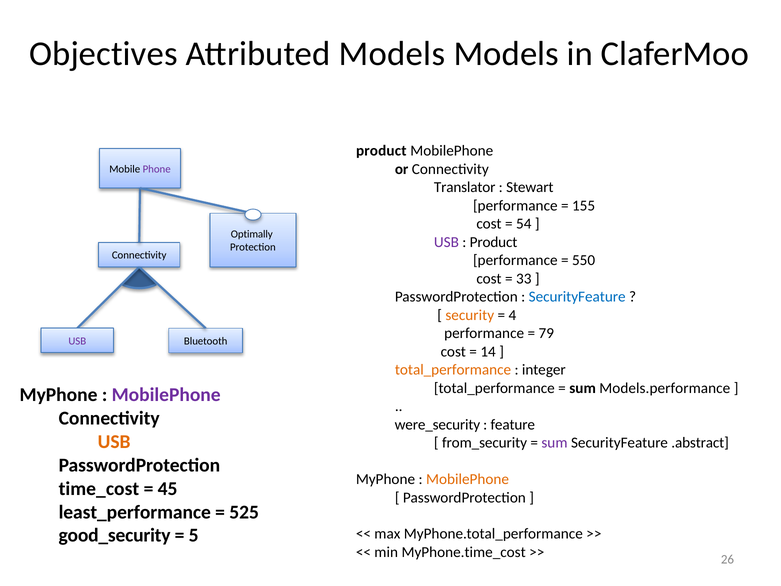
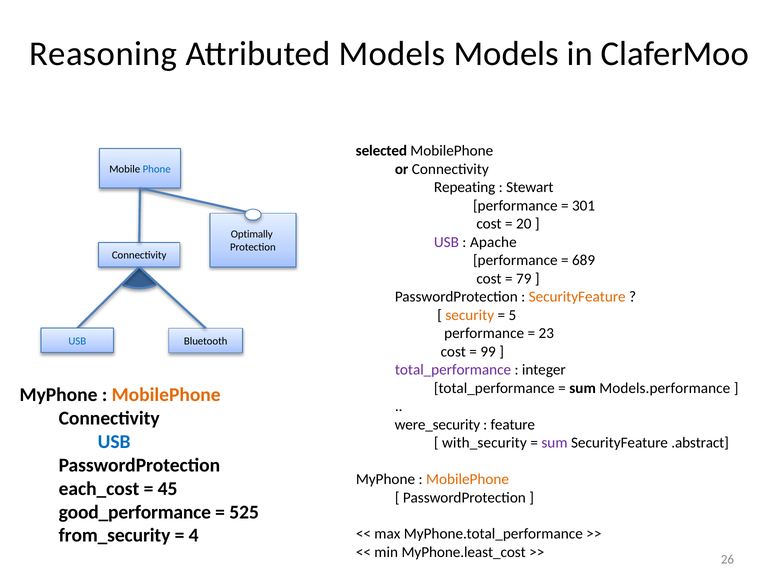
Objectives: Objectives -> Reasoning (103, 54)
product: product -> selected (381, 151)
Phone colour: purple -> blue (157, 169)
Translator: Translator -> Repeating (465, 187)
155: 155 -> 301 (584, 206)
54: 54 -> 20 (524, 224)
Product: Product -> Apache (493, 242)
550: 550 -> 689 (584, 260)
33: 33 -> 79 (524, 278)
SecurityFeature colour: blue -> orange (577, 297)
4: 4 -> 5 (512, 315)
79: 79 -> 23 (546, 333)
USB colour: purple -> blue (77, 341)
14: 14 -> 99 (488, 351)
total_performance colour: orange -> purple (453, 370)
MobilePhone colour: purple -> orange (166, 395)
USB colour: orange -> blue (114, 442)
from_security: from_security -> with_security (484, 443)
time_cost: time_cost -> each_cost (99, 488)
least_performance: least_performance -> good_performance (135, 512)
good_security: good_security -> from_security (115, 535)
5: 5 -> 4 (194, 535)
MyPhone.time_cost: MyPhone.time_cost -> MyPhone.least_cost (464, 552)
